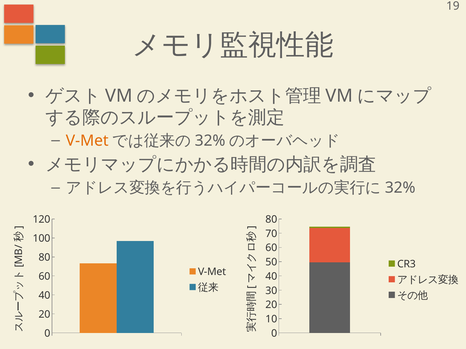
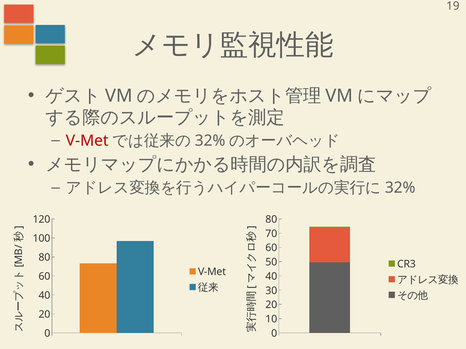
V-Met colour: orange -> red (87, 141)
